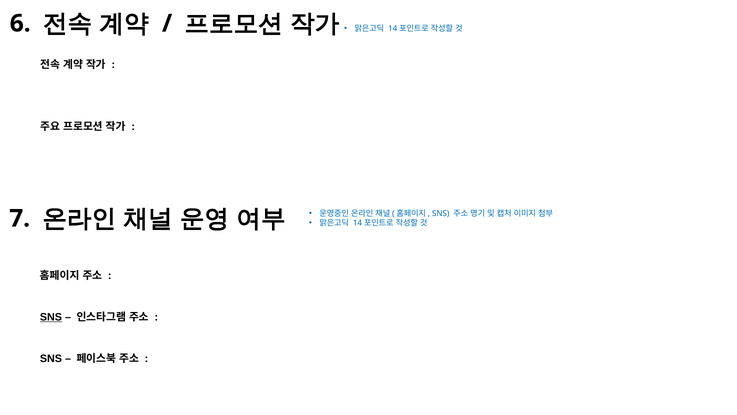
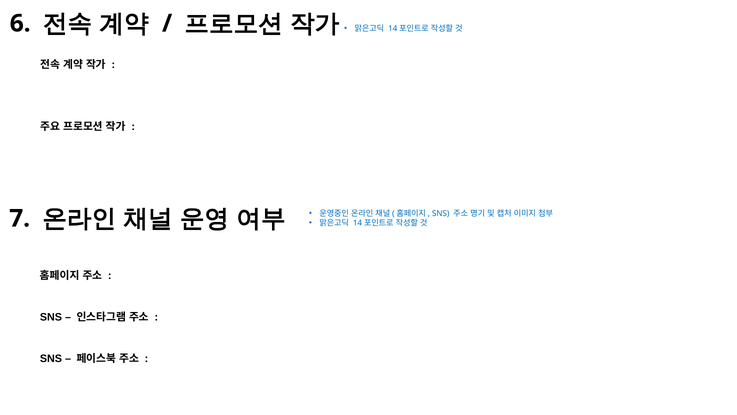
SNS underline: present -> none (51, 317)
